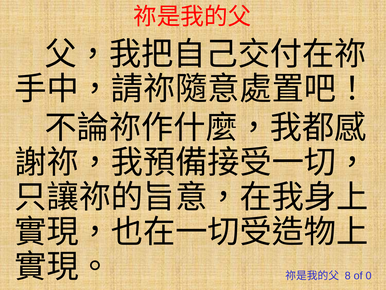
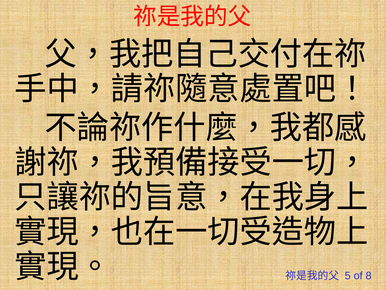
8: 8 -> 5 (348, 275)
0: 0 -> 8 (369, 275)
